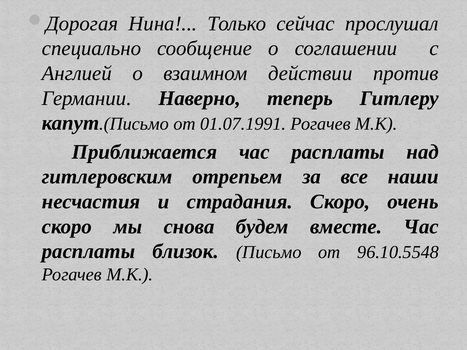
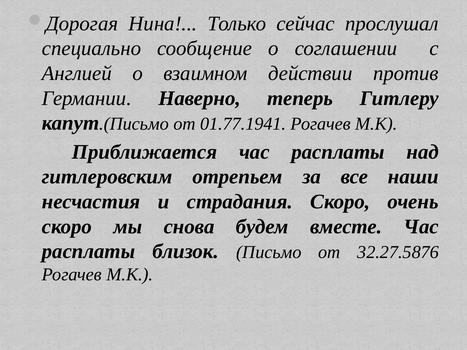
01.07.1991: 01.07.1991 -> 01.77.1941 (243, 124)
96.10.5548: 96.10.5548 -> 32.27.5876 (398, 253)
